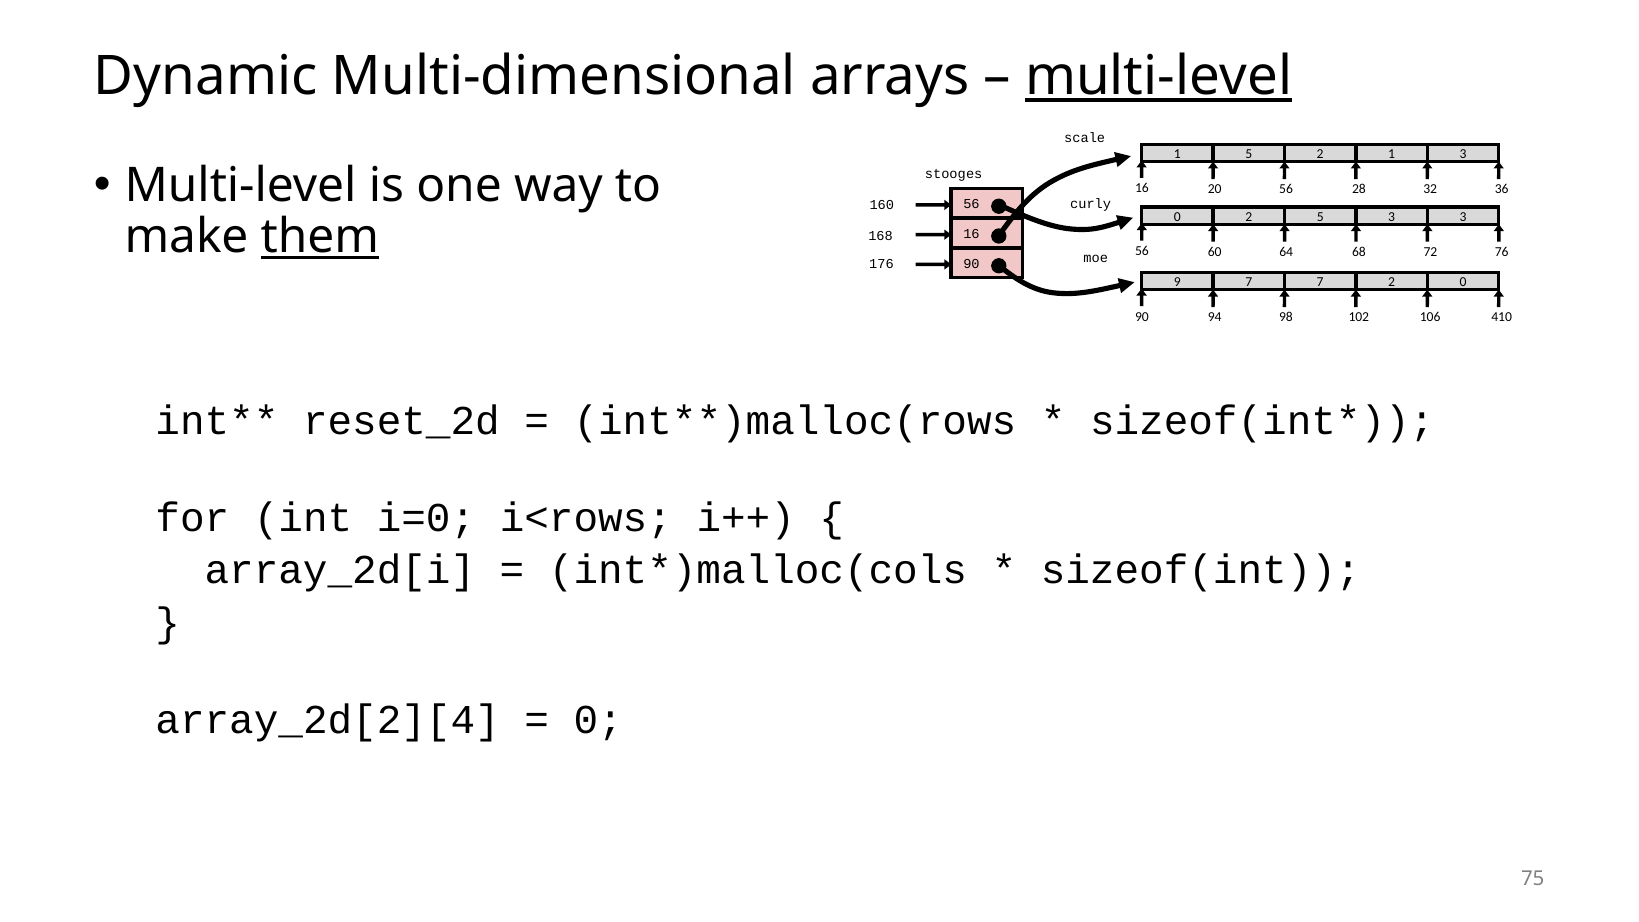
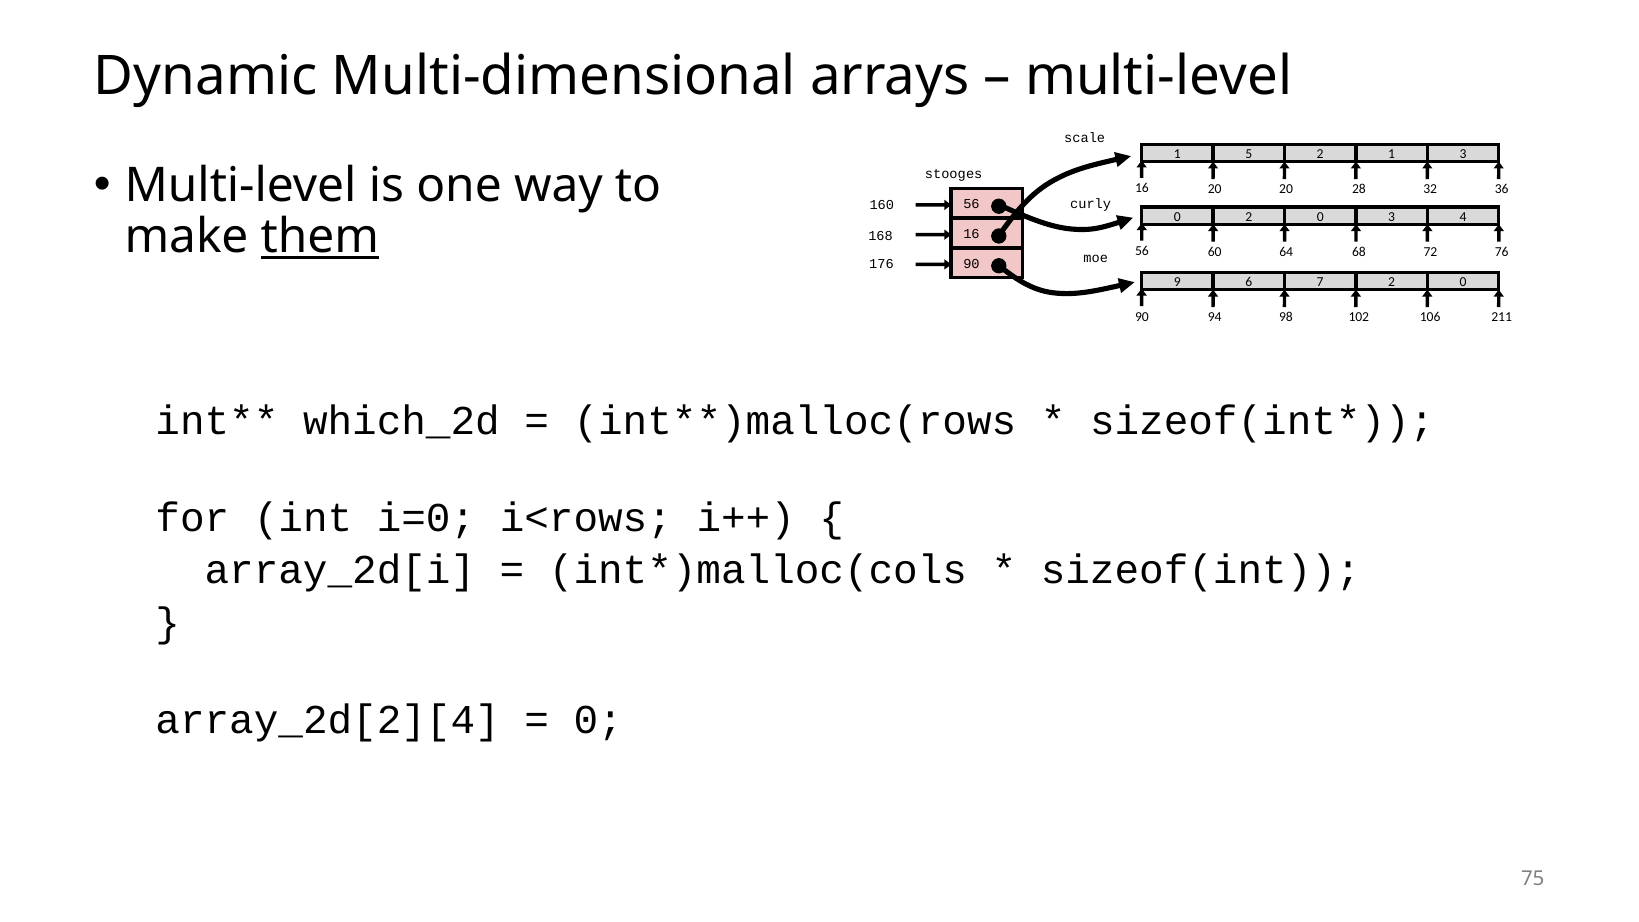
multi-level underline: present -> none (1159, 76)
20 56: 56 -> 20 (1286, 189)
0 2 5: 5 -> 0 (1320, 217)
3 3: 3 -> 4 (1463, 217)
9 7: 7 -> 6 (1249, 282)
410: 410 -> 211 (1502, 317)
reset_2d: reset_2d -> which_2d (401, 421)
